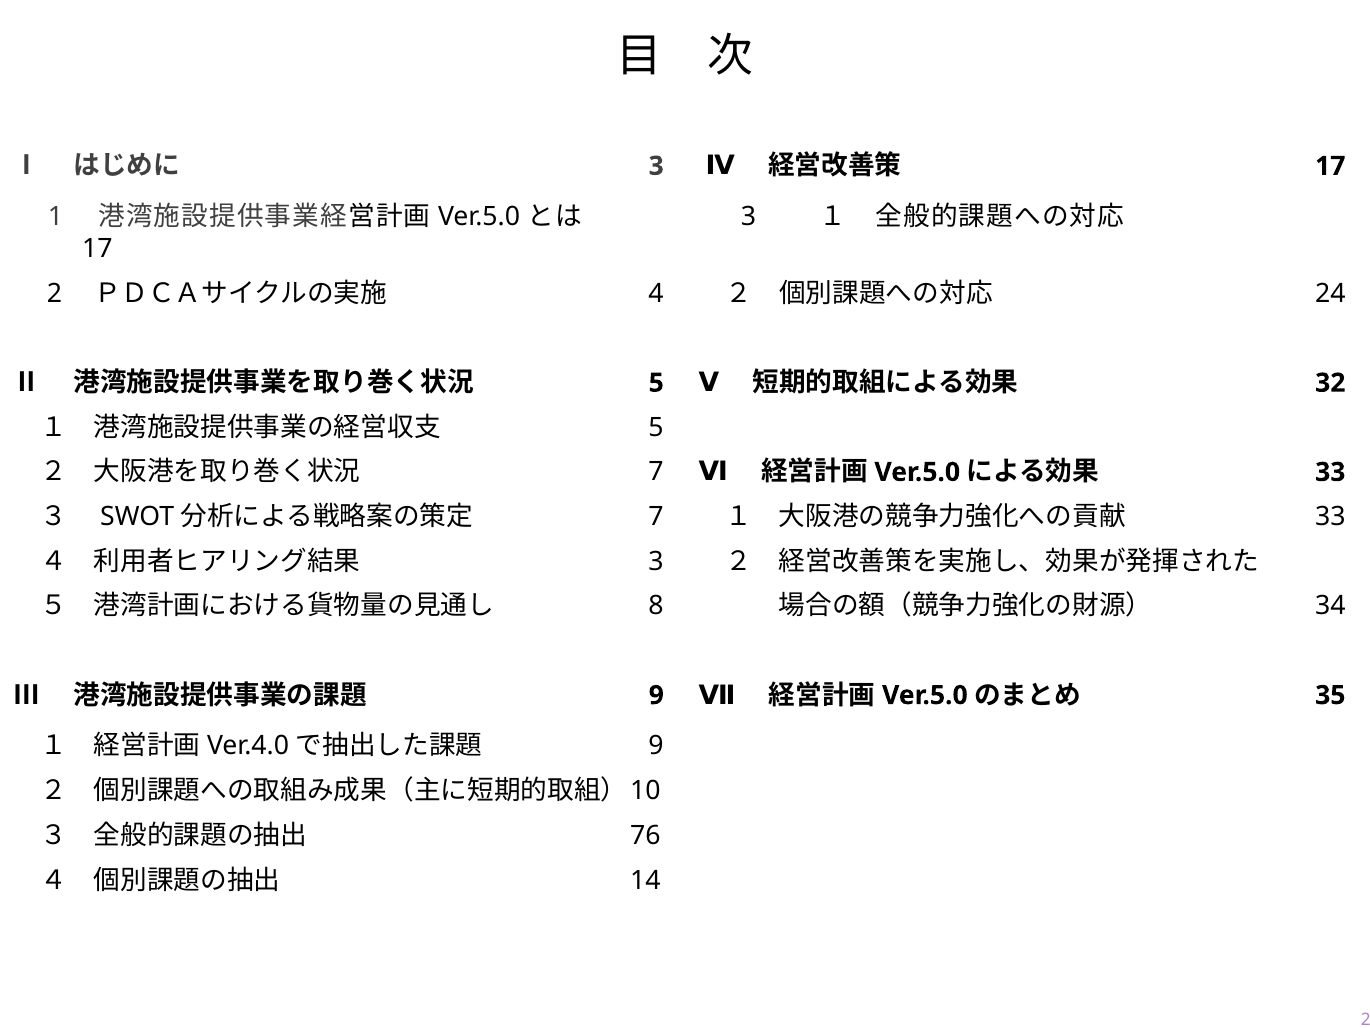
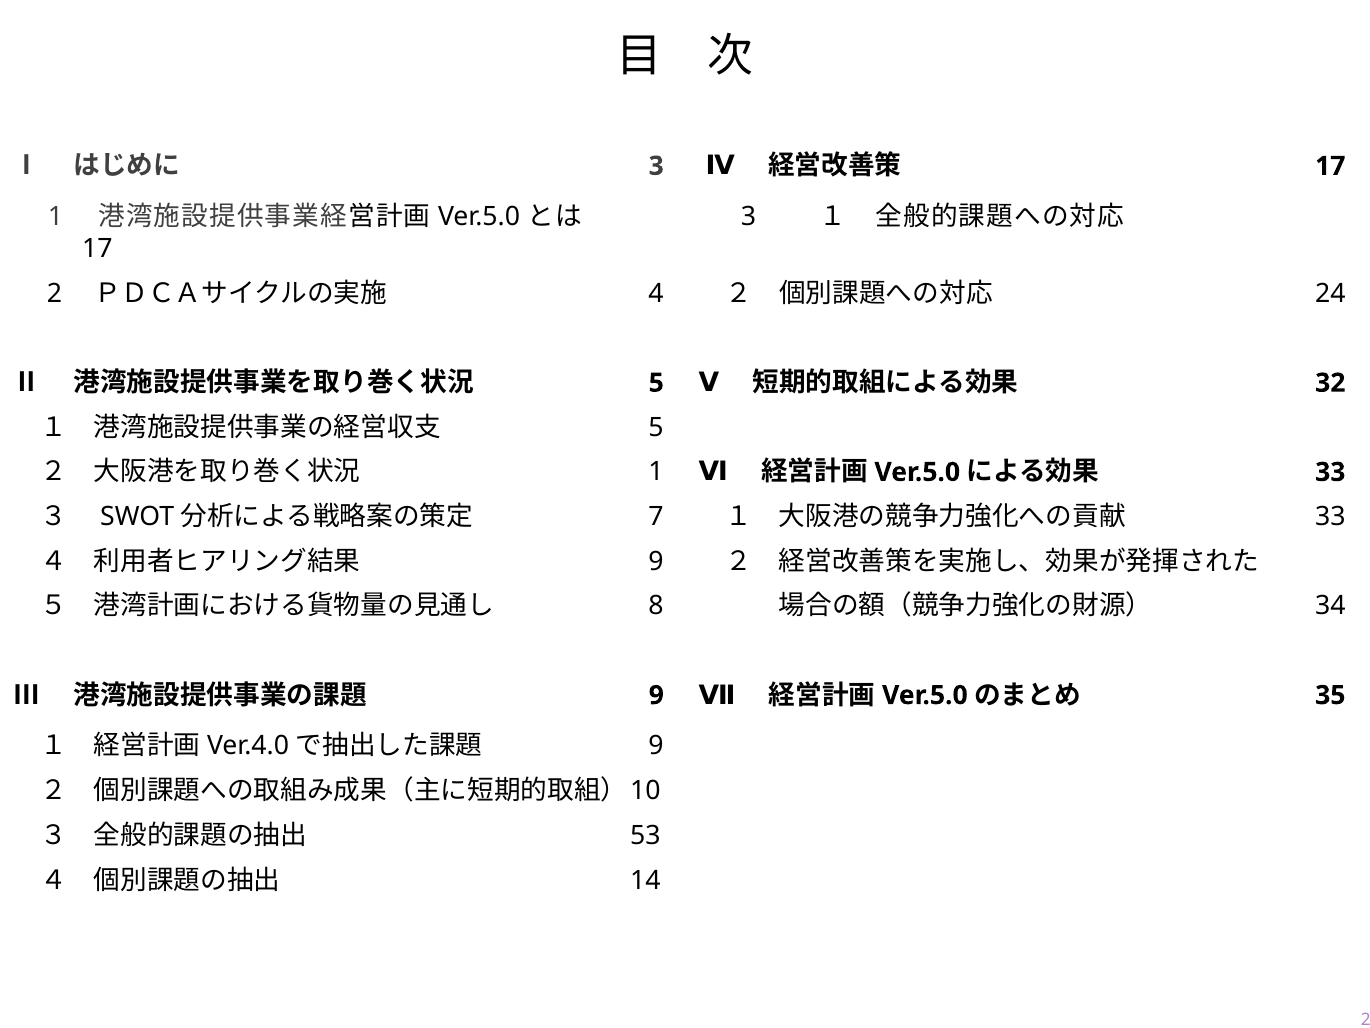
7: 7 -> 1 (656, 472)
3: 3 -> 9 (656, 561)
76: 76 -> 53 (645, 835)
